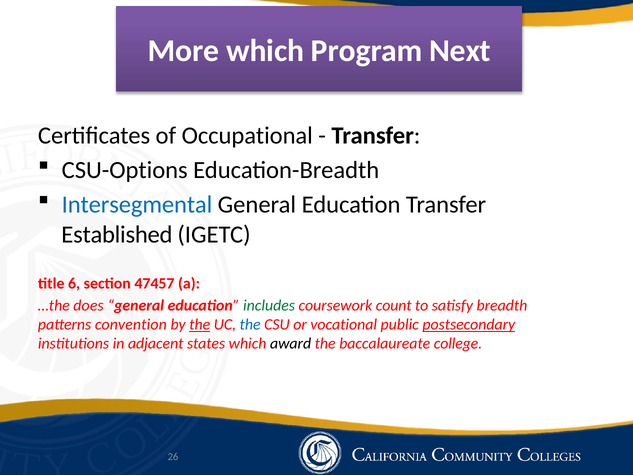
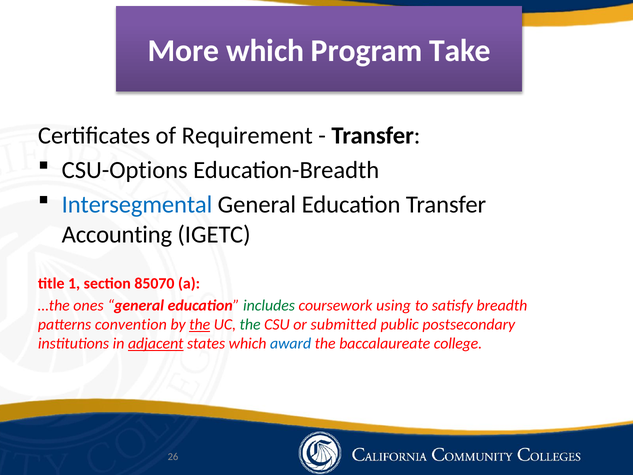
Next: Next -> Take (460, 51)
Occupational: Occupational -> Requirement (247, 136)
Established: Established -> Accounting (117, 234)
6: 6 -> 1 (74, 283)
47457: 47457 -> 85070 (154, 283)
does: does -> ones (89, 305)
count: count -> using (394, 305)
the colour: blue -> green (250, 324)
vocational: vocational -> submitted (344, 324)
postsecondary underline: present -> none (469, 324)
adjacent underline: none -> present (156, 343)
award colour: black -> blue (291, 343)
